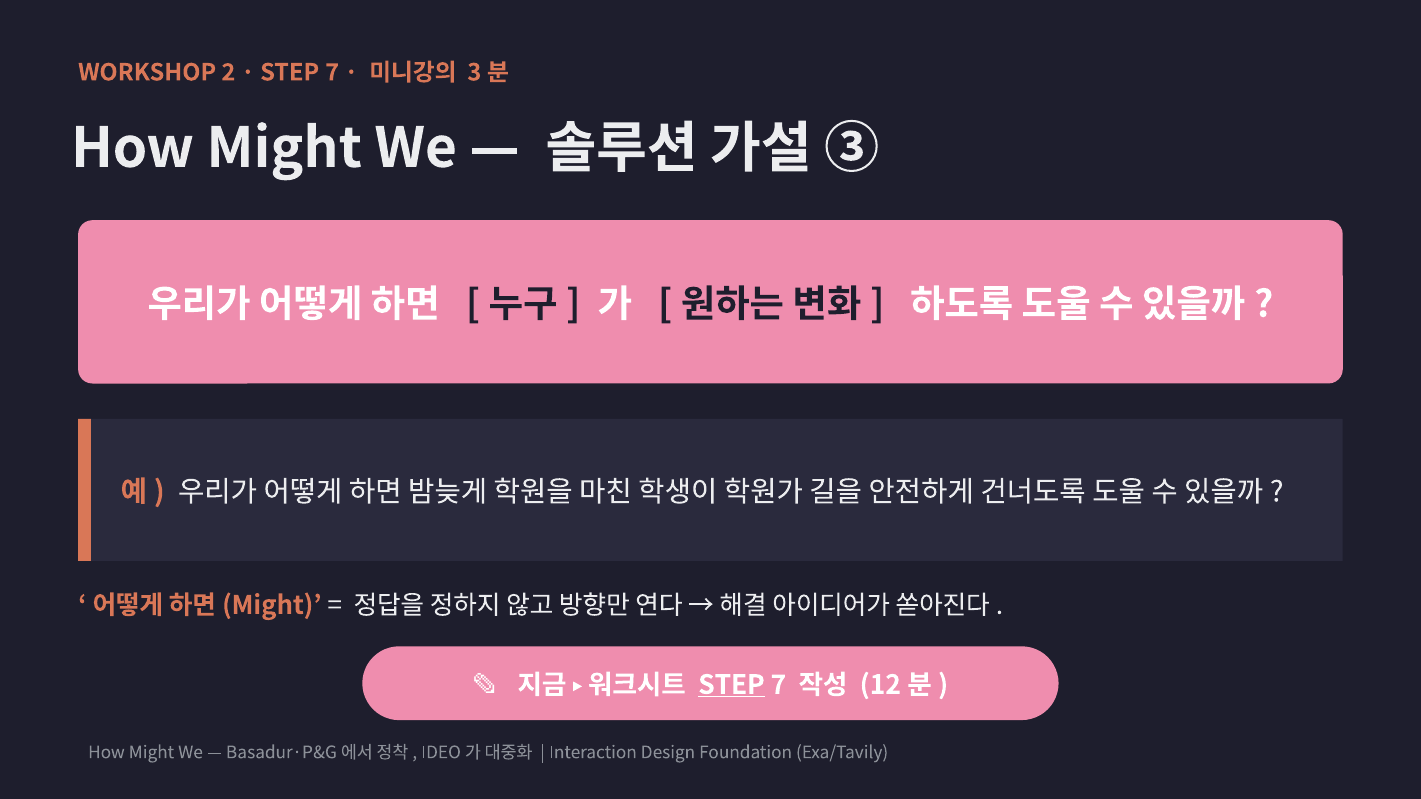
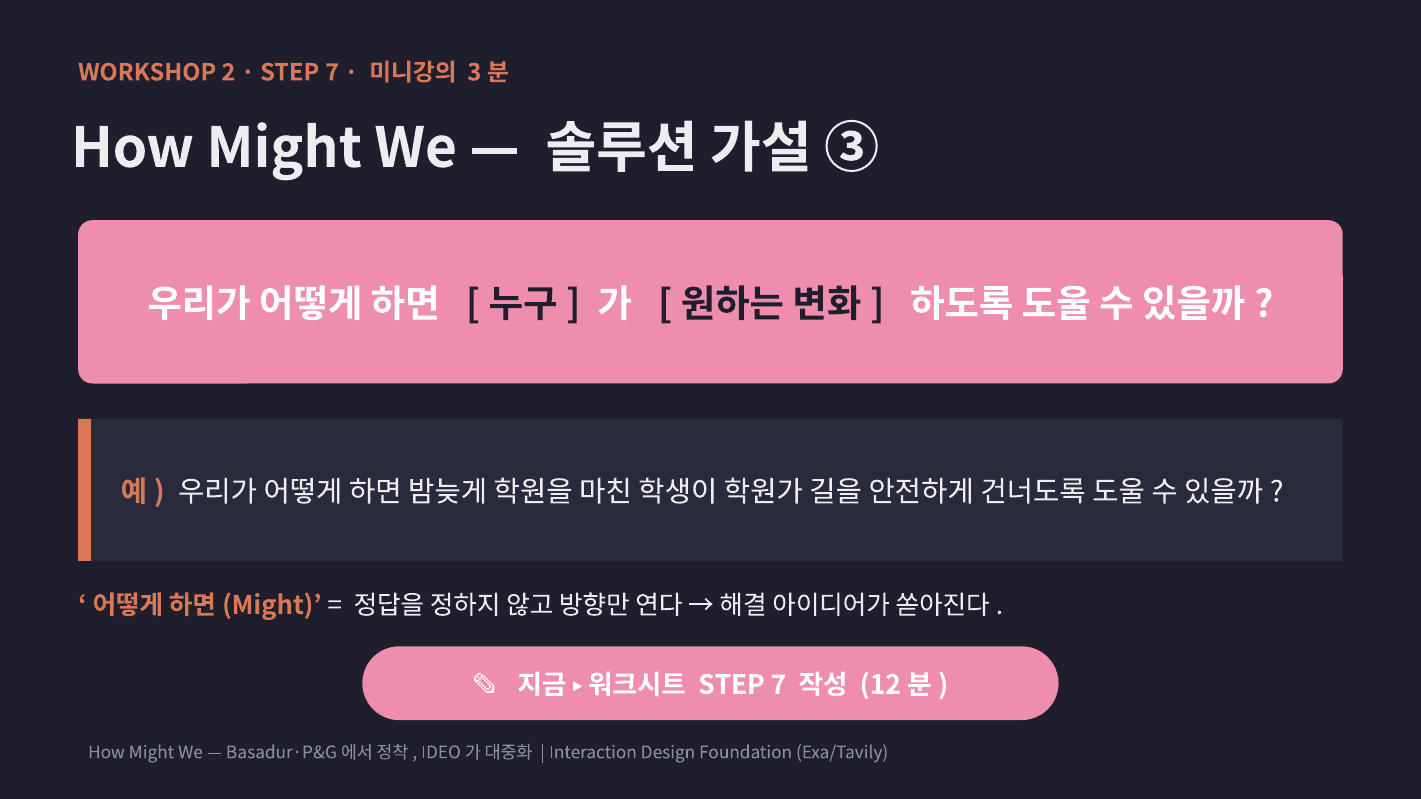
STEP underline: present -> none (731, 685)
